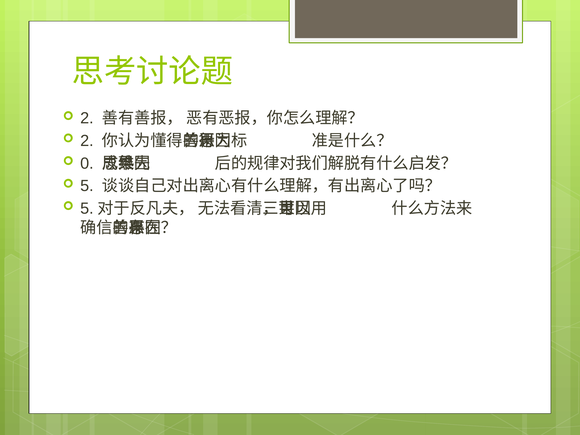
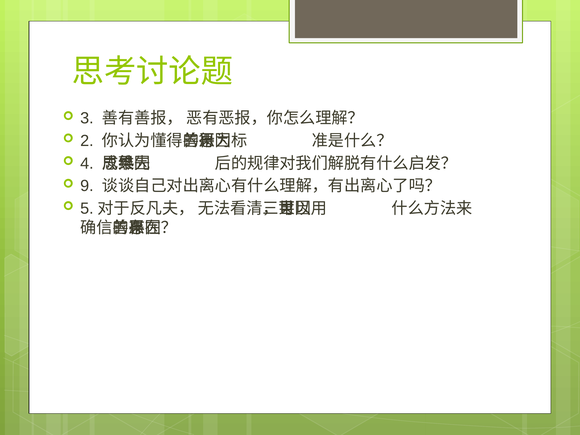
2: 2 -> 3 (87, 118)
0: 0 -> 4 (87, 163)
5: 5 -> 9 (87, 186)
